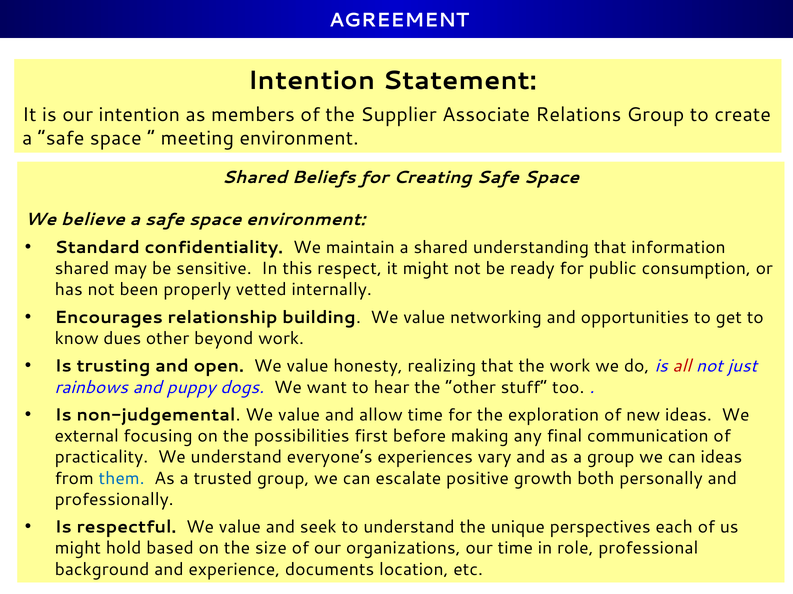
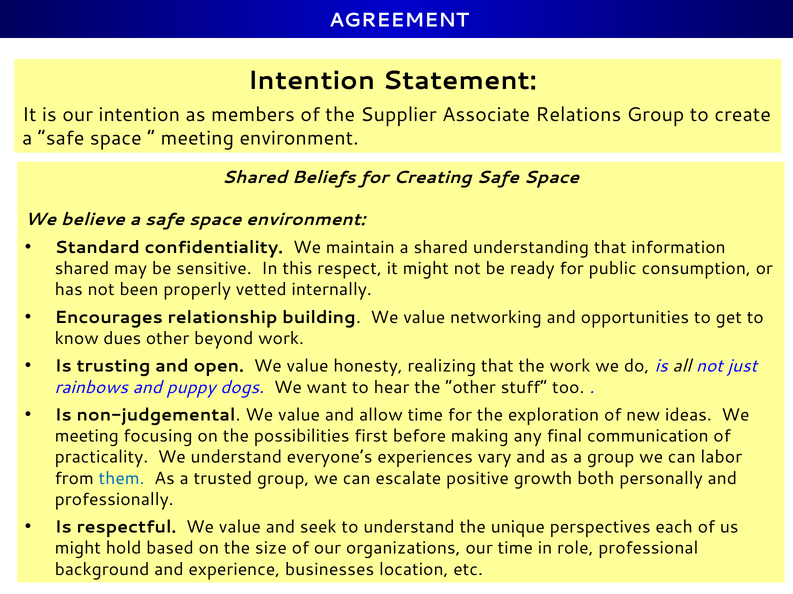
all colour: red -> black (682, 367)
external: external -> meeting (87, 437)
can ideas: ideas -> labor (721, 458)
documents: documents -> businesses (330, 570)
